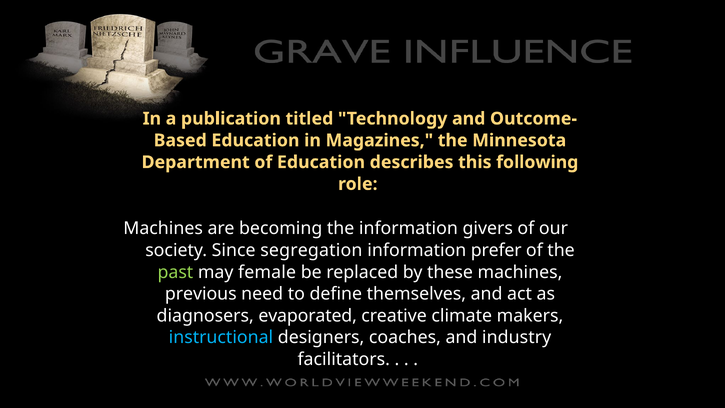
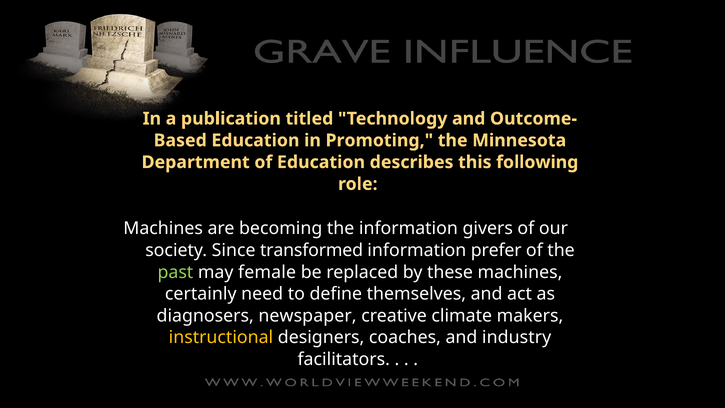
Magazines: Magazines -> Promoting (379, 140)
segregation: segregation -> transformed (312, 250)
previous: previous -> certainly (201, 294)
evaporated: evaporated -> newspaper (308, 316)
instructional colour: light blue -> yellow (221, 337)
